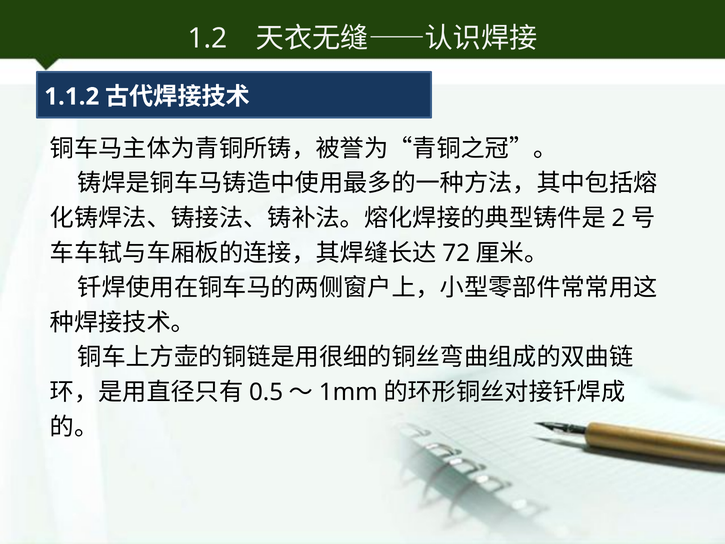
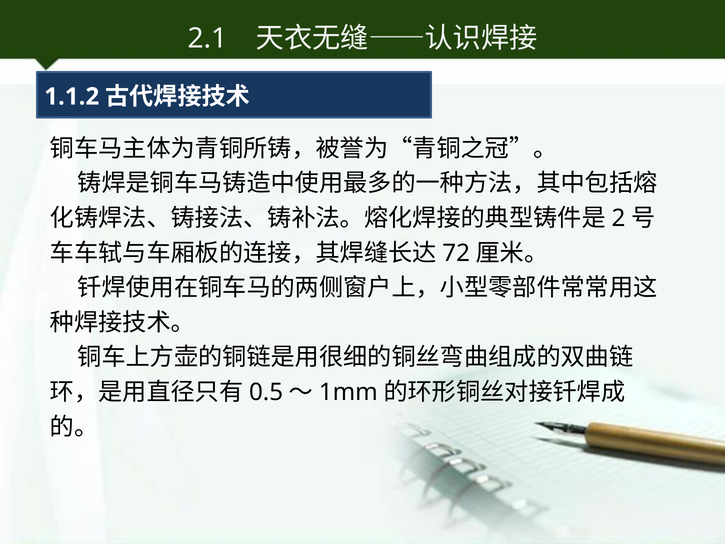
1.2: 1.2 -> 2.1 (207, 39)
